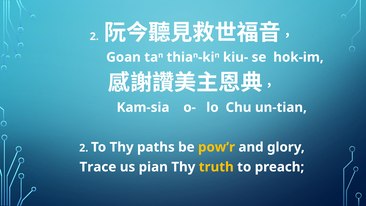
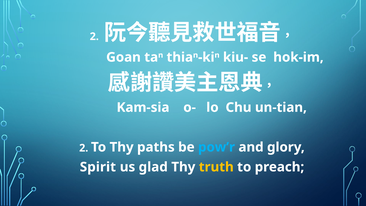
pow’r colour: yellow -> light blue (217, 147)
Trace: Trace -> Spirit (98, 167)
pian: pian -> glad (153, 167)
